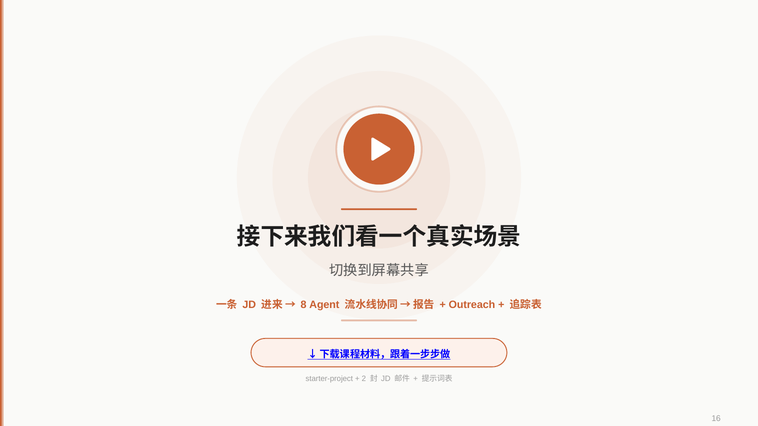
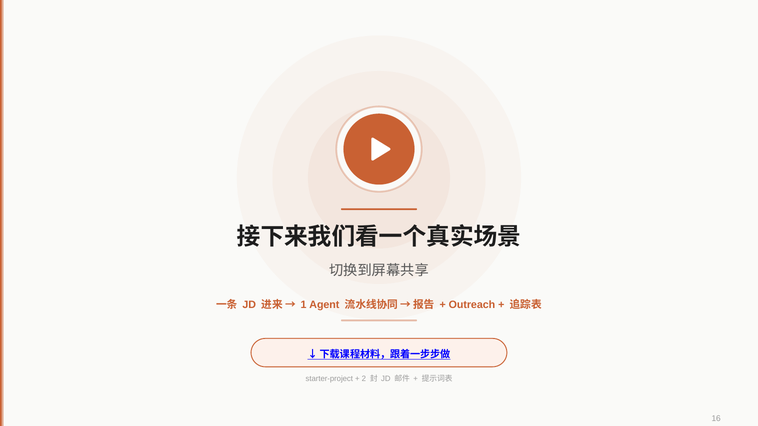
8: 8 -> 1 (304, 305)
